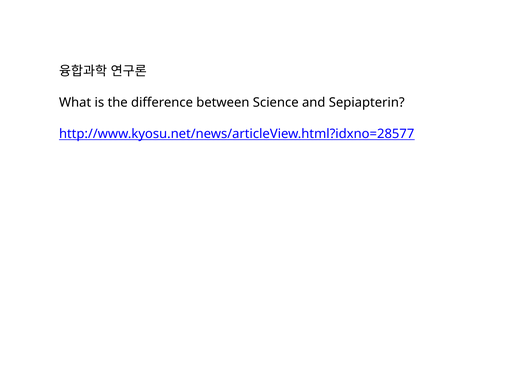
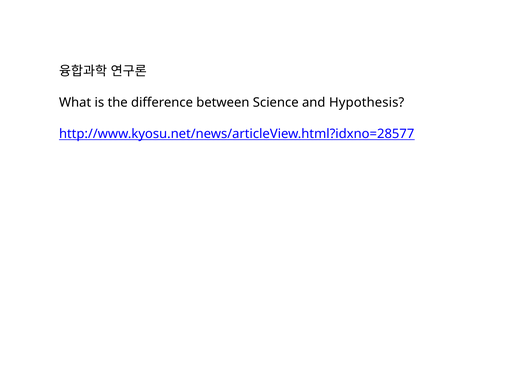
Sepiapterin: Sepiapterin -> Hypothesis (367, 103)
